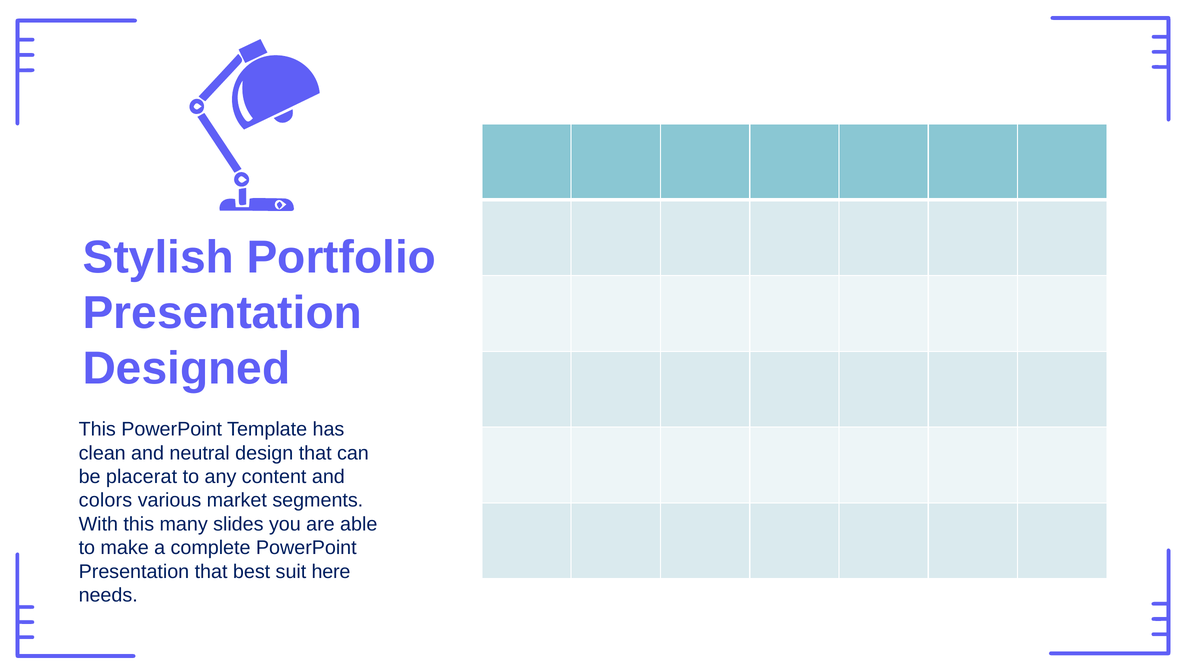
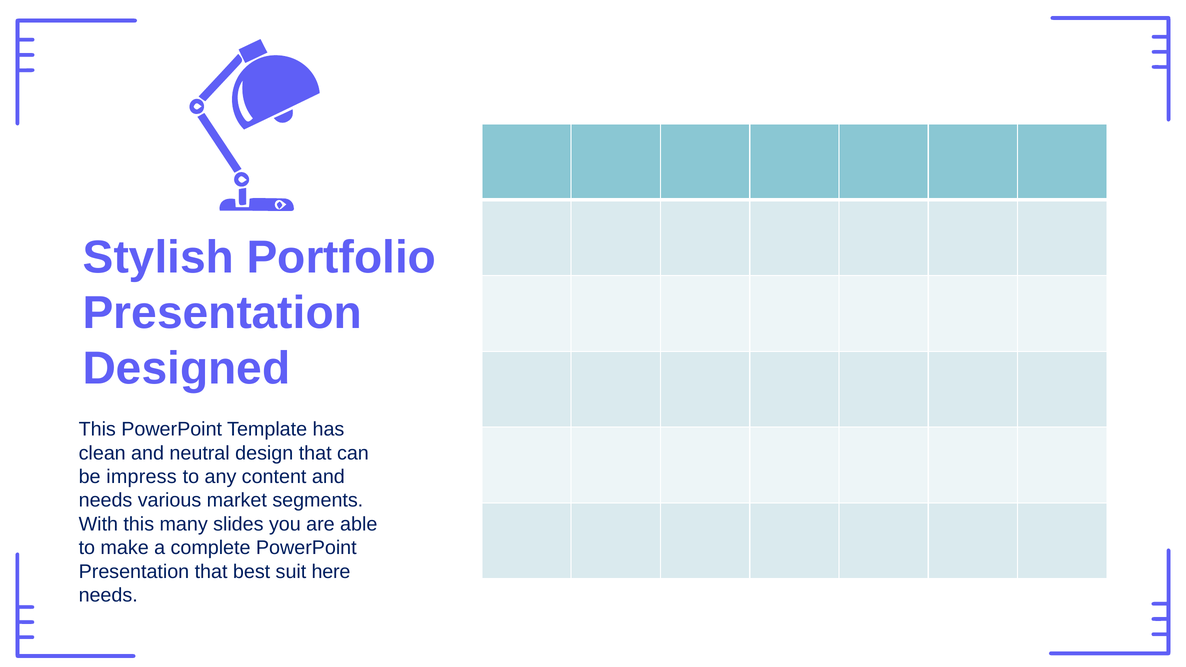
placerat: placerat -> impress (142, 477)
colors: colors -> needs (106, 501)
